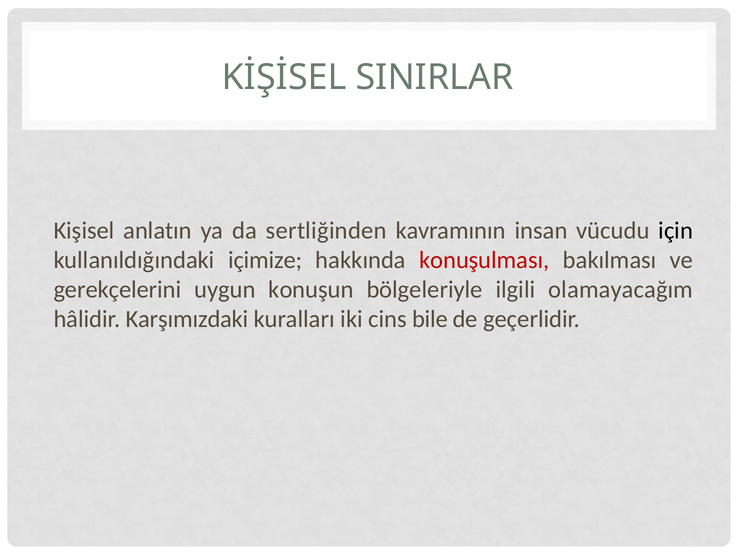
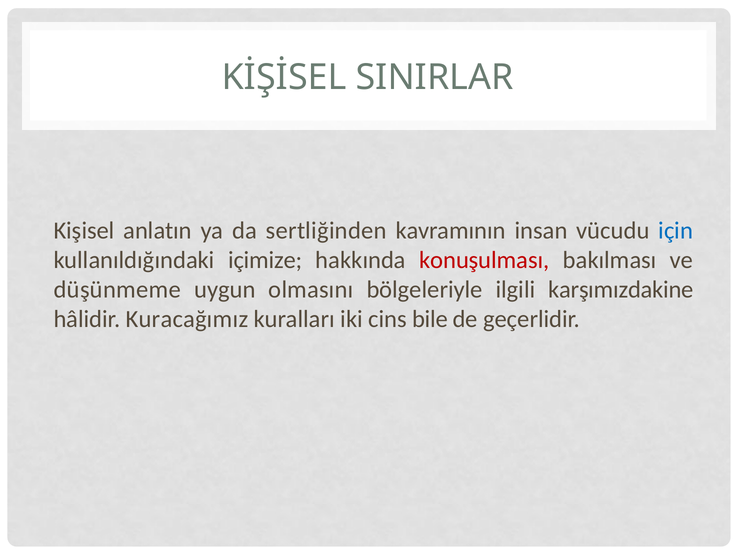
için colour: black -> blue (676, 230)
gerekçelerini: gerekçelerini -> düşünmeme (117, 290)
konuşun: konuşun -> olmasını (311, 290)
olamayacağım: olamayacağım -> karşımızdakine (621, 290)
Karşımızdaki: Karşımızdaki -> Kuracağımız (187, 319)
